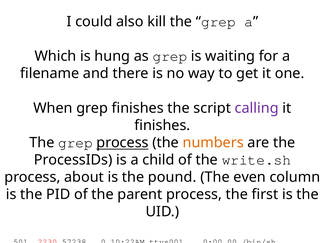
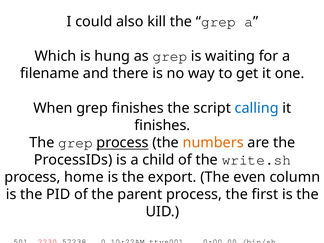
calling colour: purple -> blue (257, 108)
about: about -> home (84, 177)
pound: pound -> export (172, 177)
